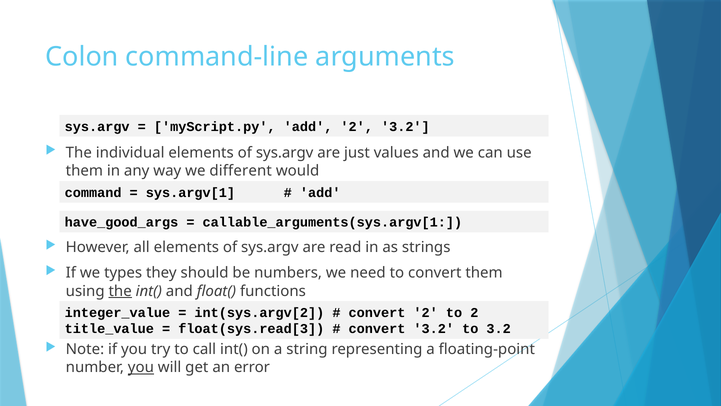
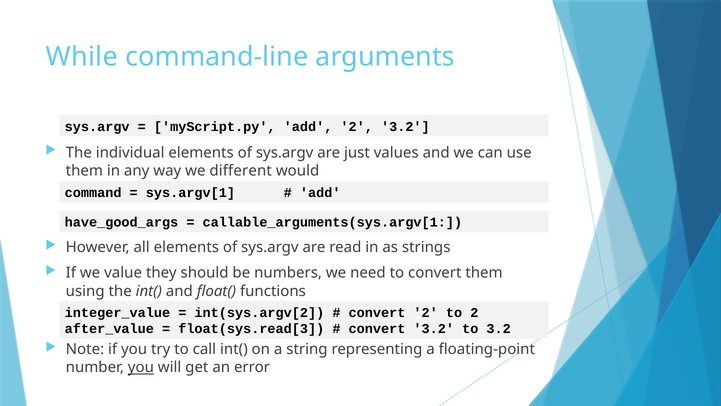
Colon: Colon -> While (82, 57)
types: types -> value (123, 273)
the underline: present -> none (120, 291)
title_value: title_value -> after_value (109, 329)
